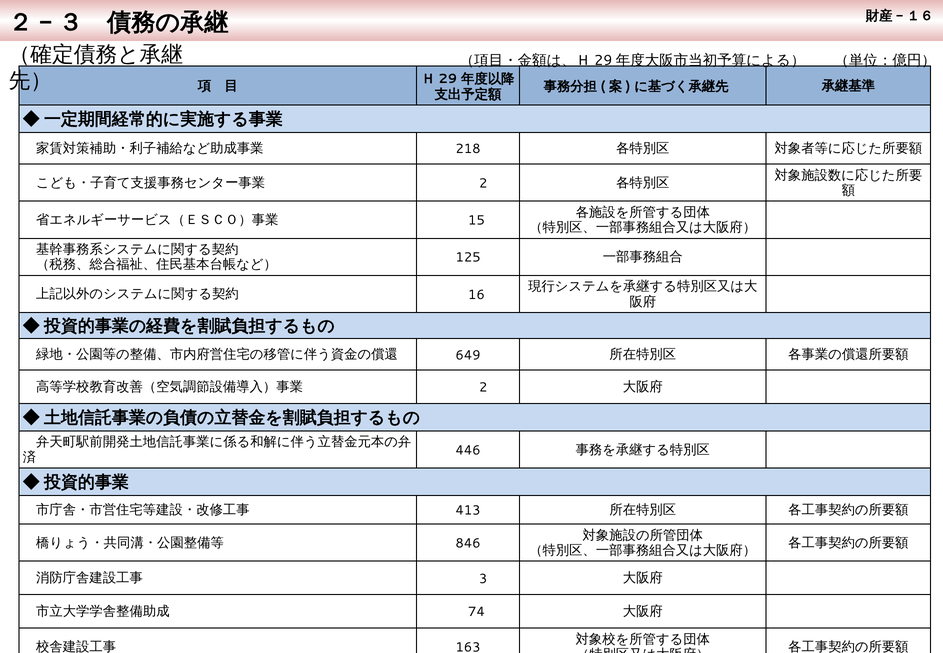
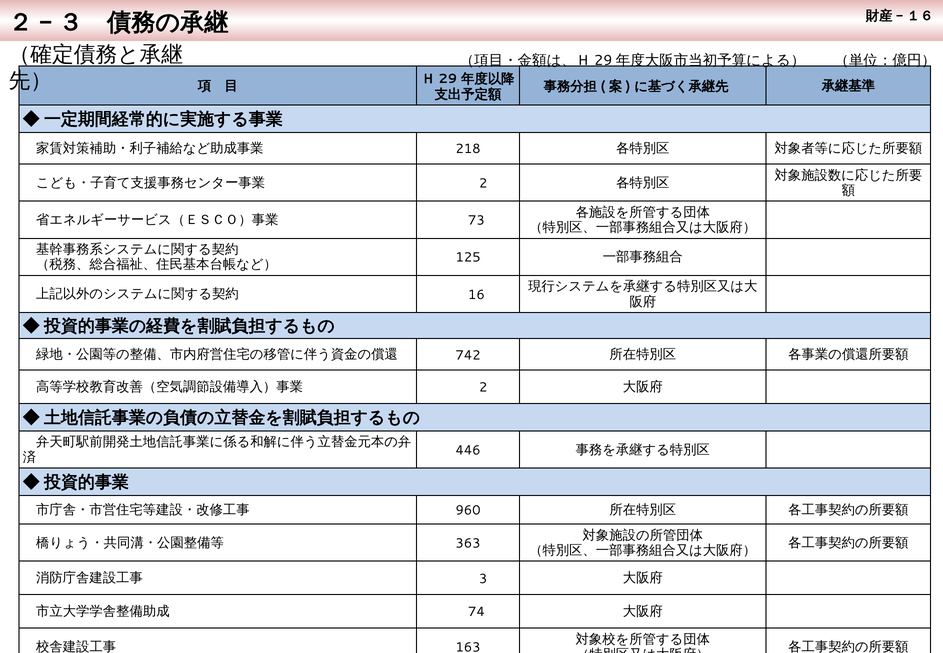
15: 15 -> 73 (476, 220)
649: 649 -> 742 (468, 355)
413: 413 -> 960 (468, 510)
846: 846 -> 363 (468, 543)
